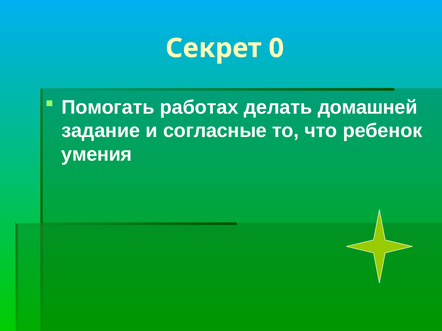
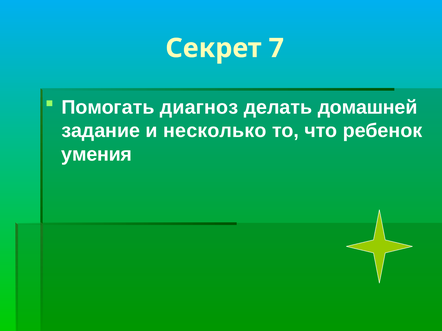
0: 0 -> 7 (276, 48)
работах: работах -> диагноз (199, 107)
согласные: согласные -> несколько (215, 131)
